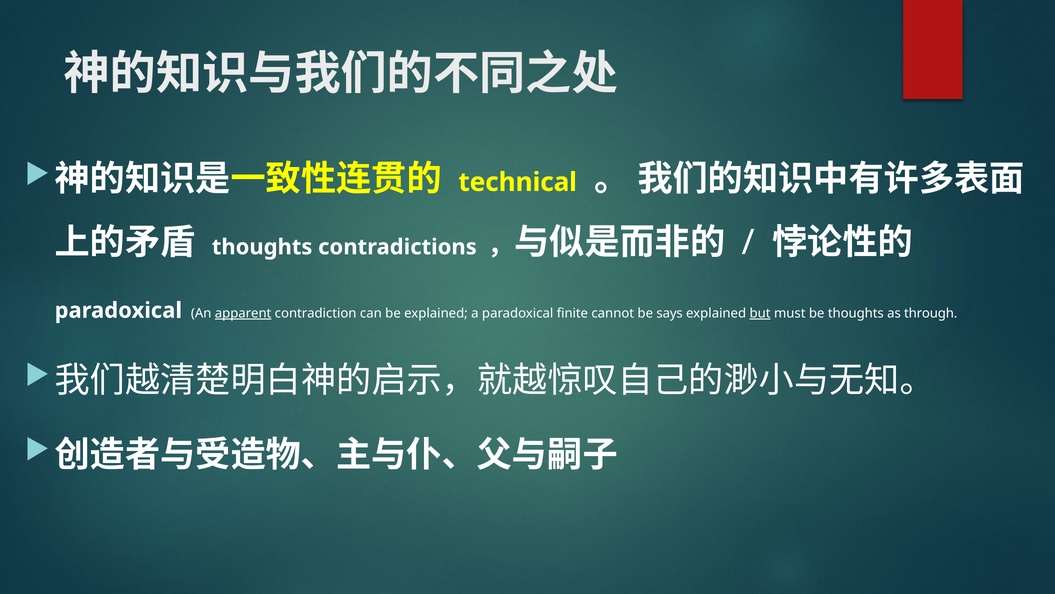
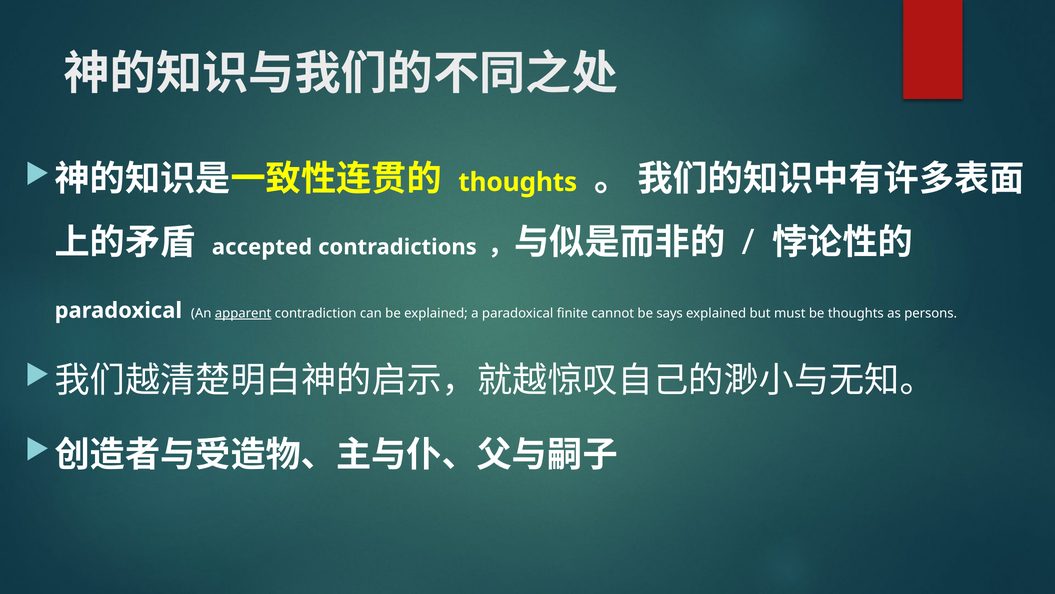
technical: technical -> thoughts (518, 182)
thoughts: thoughts -> accepted (262, 247)
but underline: present -> none (760, 313)
through: through -> persons (931, 313)
